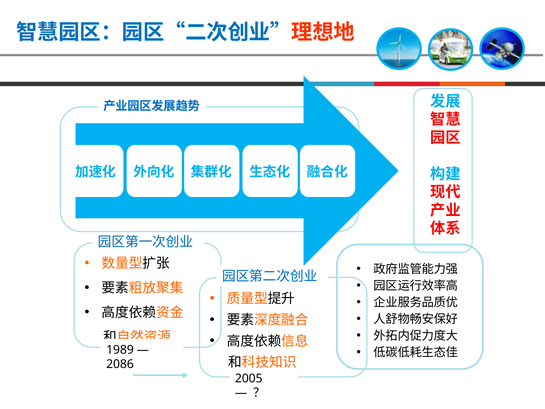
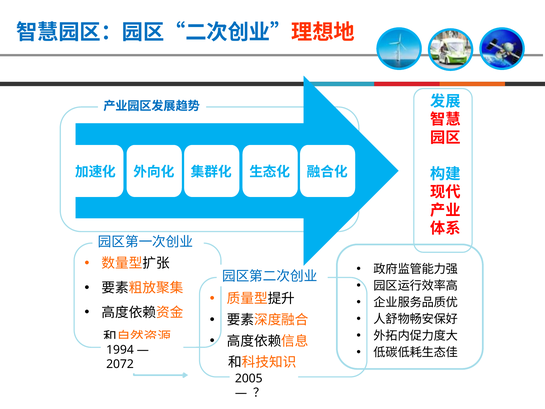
1989: 1989 -> 1994 (120, 349)
2086: 2086 -> 2072 (120, 364)
